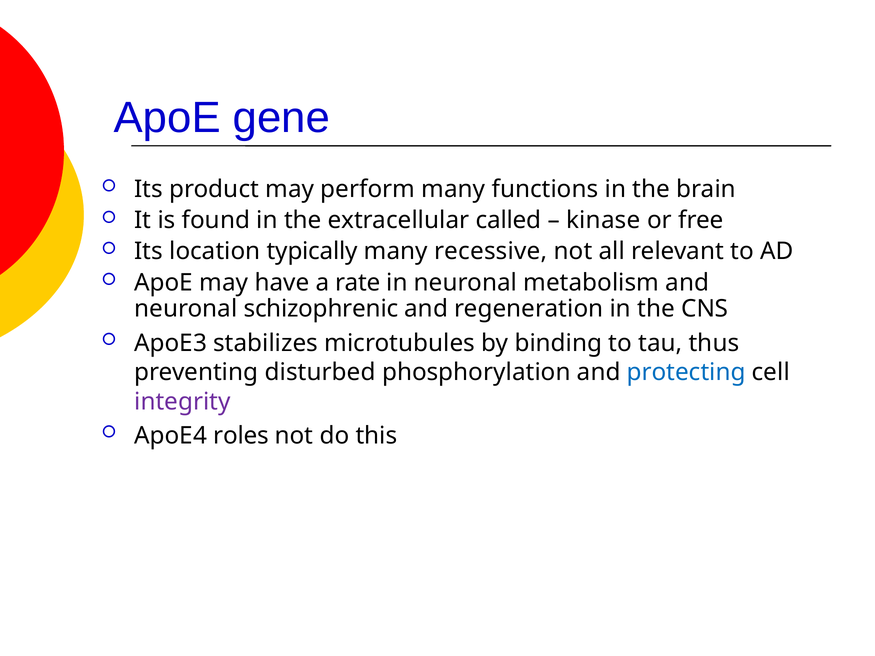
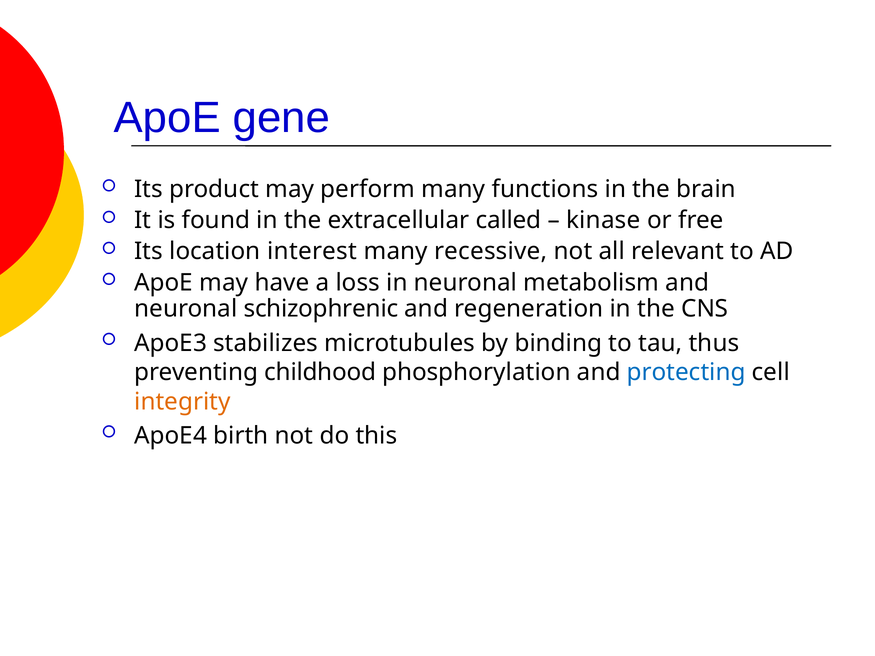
typically: typically -> interest (312, 252)
rate: rate -> loss (358, 283)
disturbed: disturbed -> childhood (320, 372)
integrity colour: purple -> orange (182, 402)
roles: roles -> birth (241, 436)
